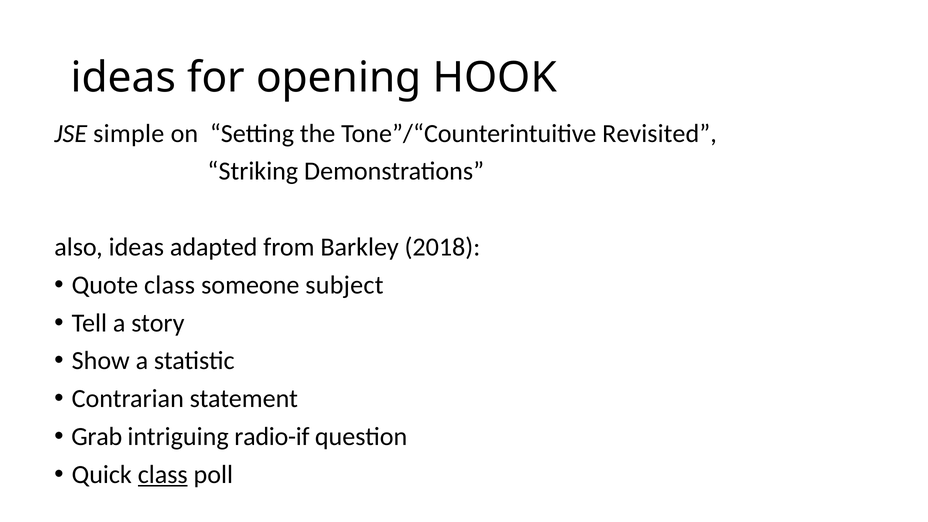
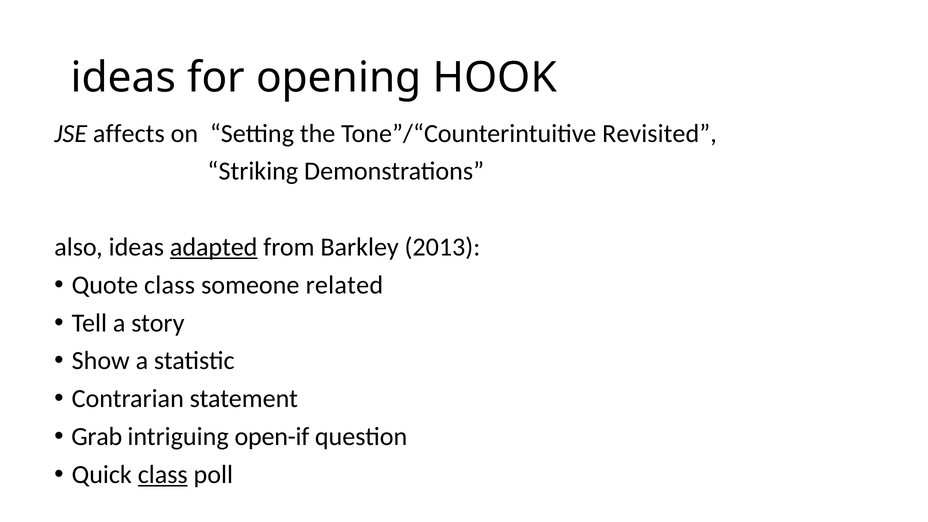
simple: simple -> affects (129, 133)
adapted underline: none -> present (214, 247)
2018: 2018 -> 2013 (442, 247)
subject: subject -> related (344, 285)
radio-if: radio-if -> open-if (272, 437)
